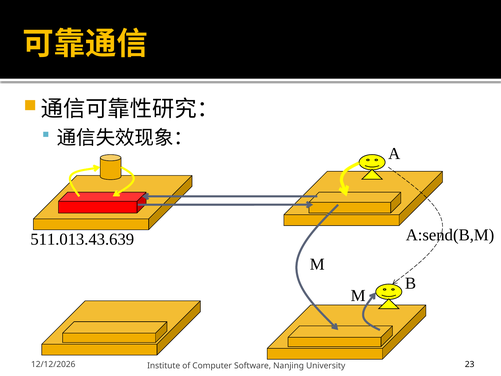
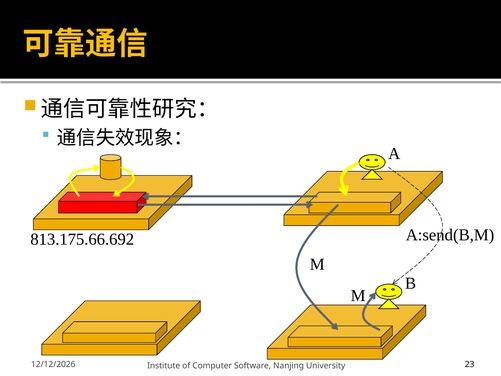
511.013.43.639: 511.013.43.639 -> 813.175.66.692 (82, 239)
